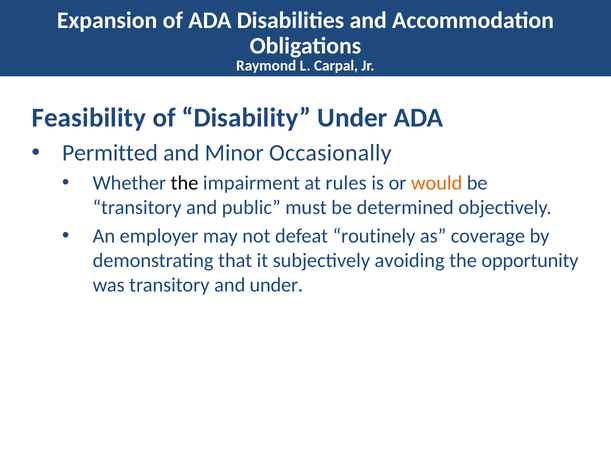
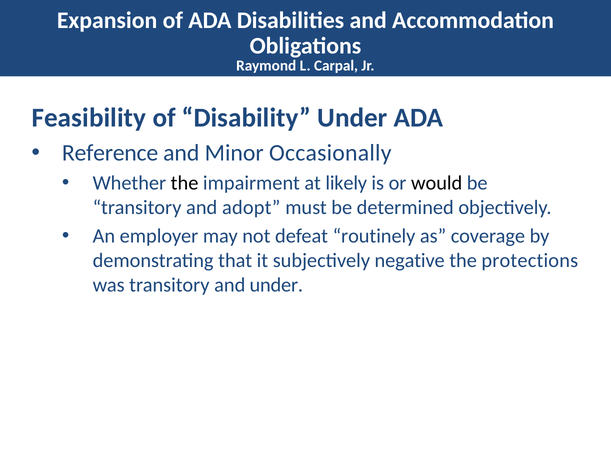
Permitted: Permitted -> Reference (110, 153)
rules: rules -> likely (346, 183)
would colour: orange -> black (437, 183)
public: public -> adopt (251, 208)
avoiding: avoiding -> negative (410, 261)
opportunity: opportunity -> protections (530, 261)
